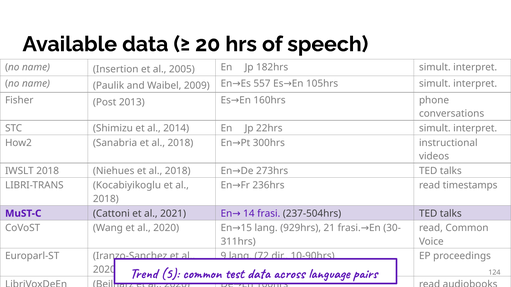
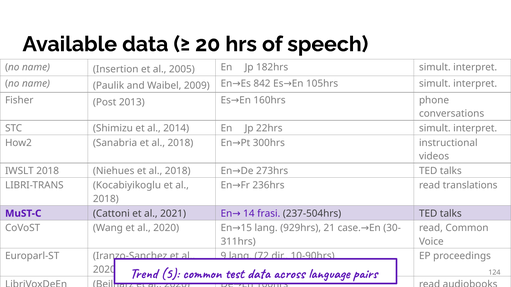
557: 557 -> 842 (262, 84)
timestamps: timestamps -> translations (470, 186)
21 frasi: frasi -> case (349, 228)
